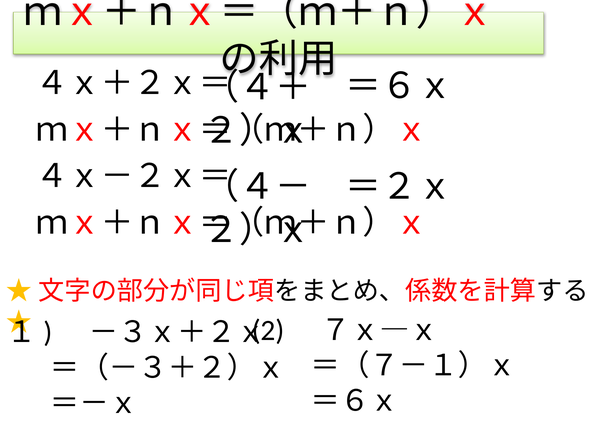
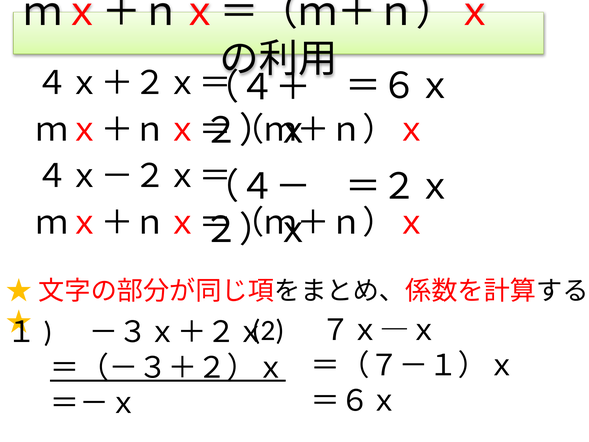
＝（－３＋２）ｘ underline: none -> present (168, 368)
